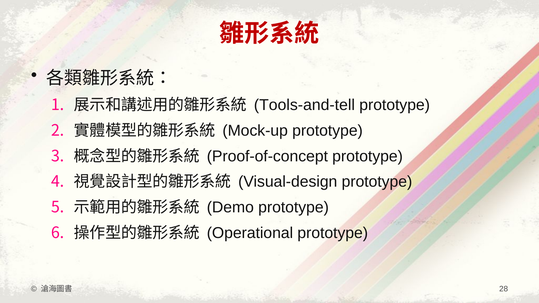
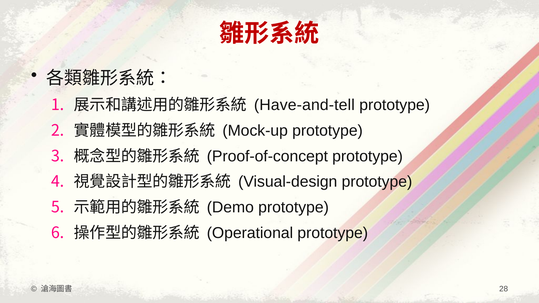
Tools-and-tell: Tools-and-tell -> Have-and-tell (304, 105)
